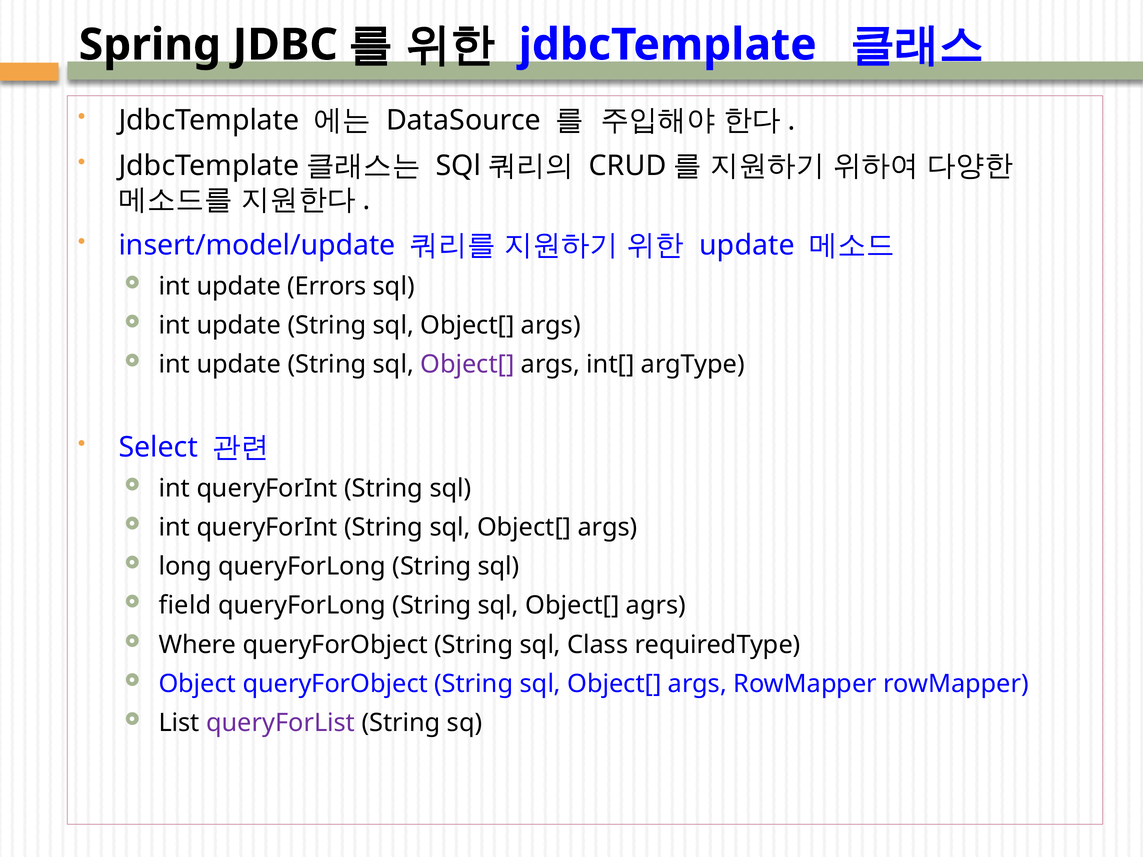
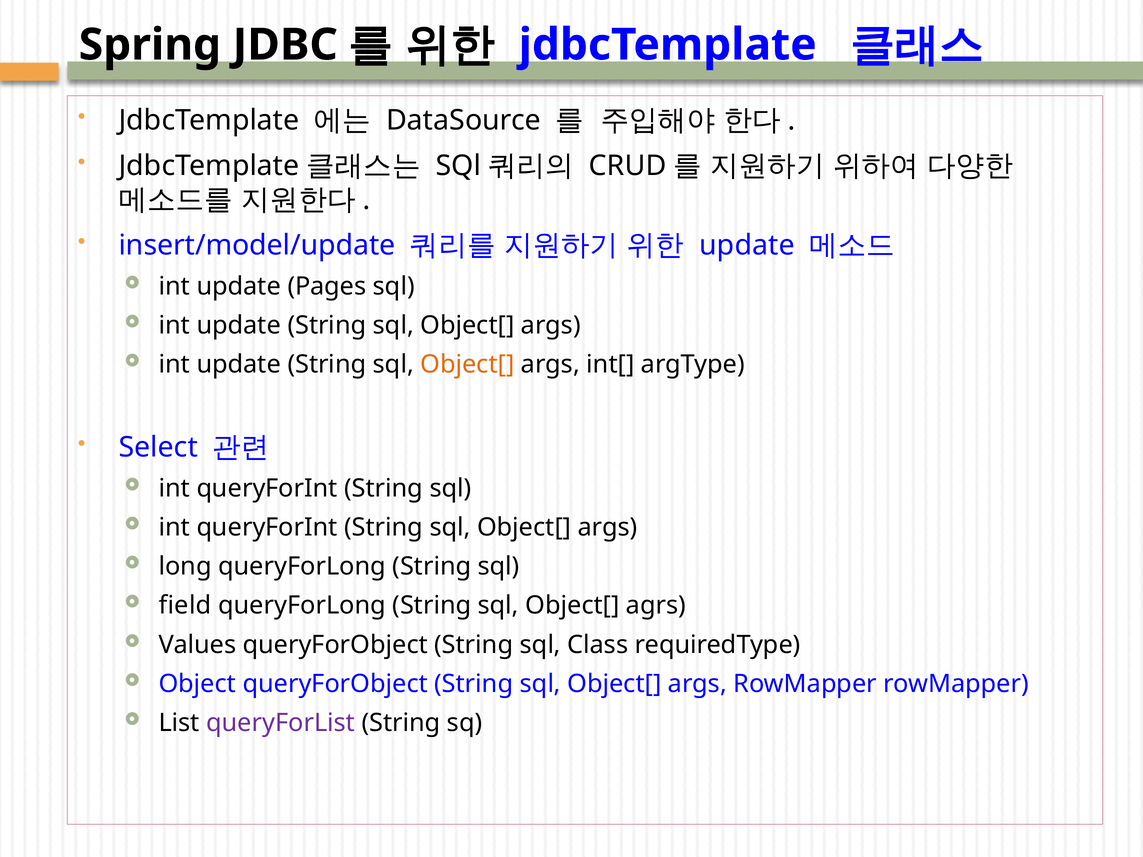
Errors: Errors -> Pages (327, 286)
Object[ colour: purple -> orange (467, 365)
Where: Where -> Values (197, 645)
